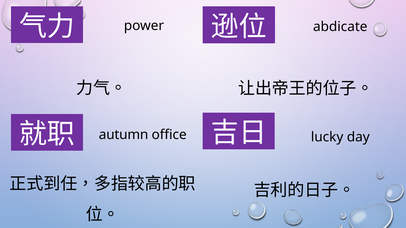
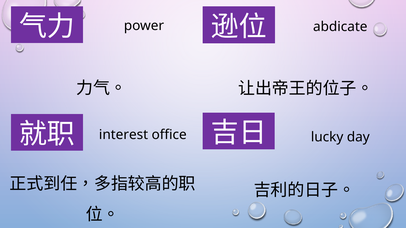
autumn: autumn -> interest (123, 135)
